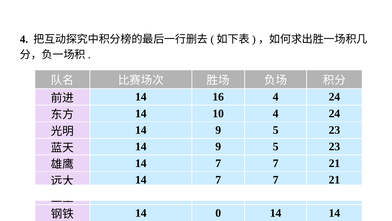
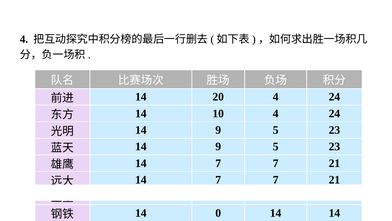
16: 16 -> 20 (218, 97)
